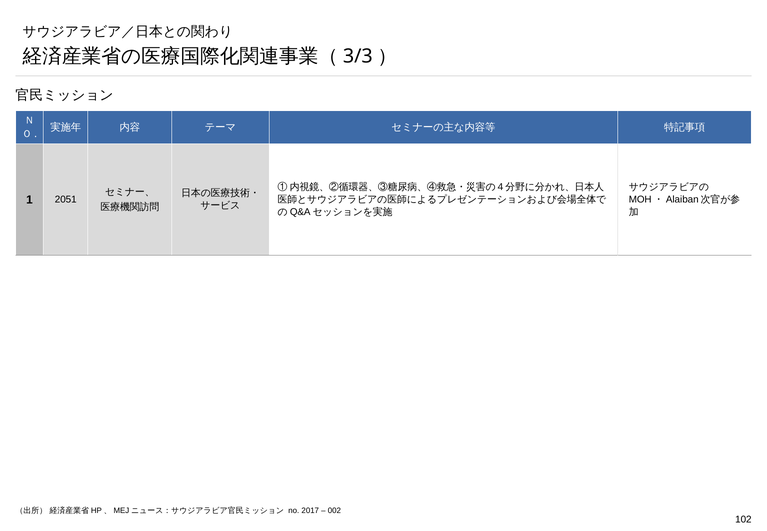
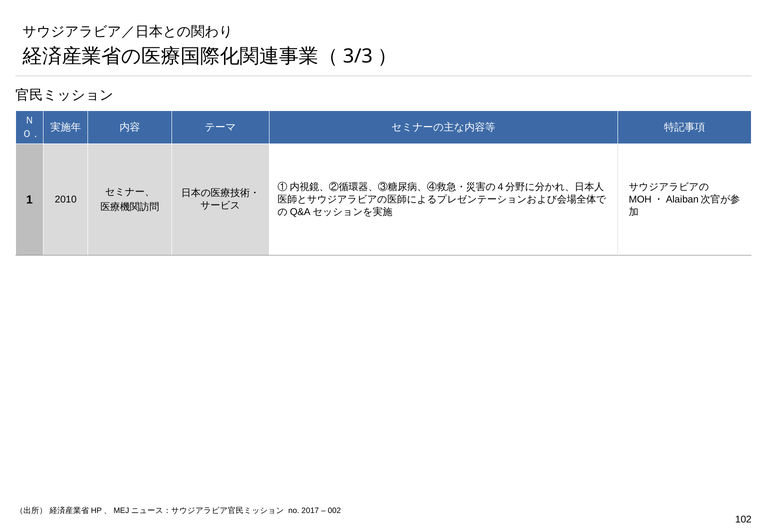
2051: 2051 -> 2010 (66, 200)
